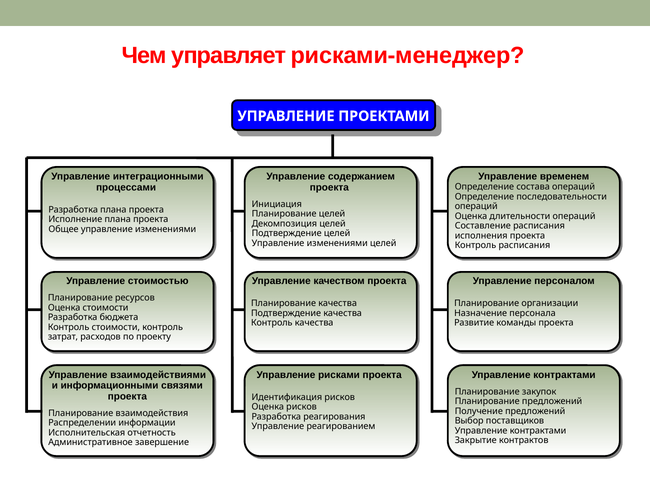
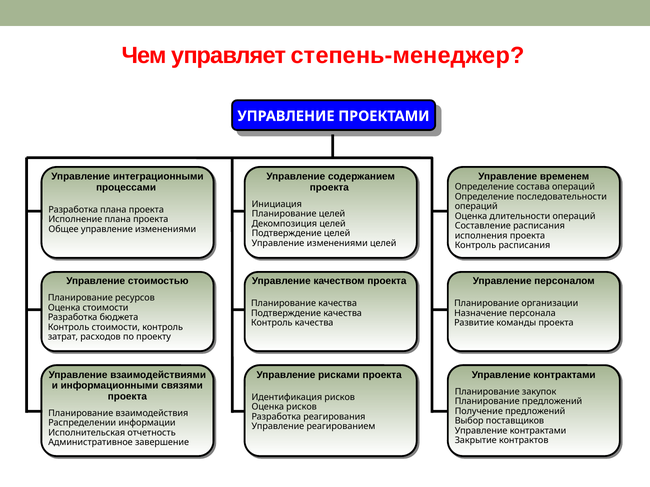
рисками-менеджер: рисками-менеджер -> степень-менеджер (408, 55)
